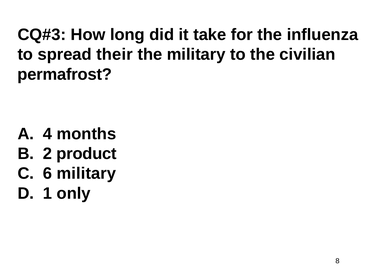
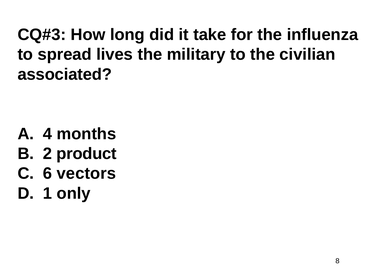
their: their -> lives (115, 54)
permafrost: permafrost -> associated (65, 74)
6 military: military -> vectors (86, 173)
